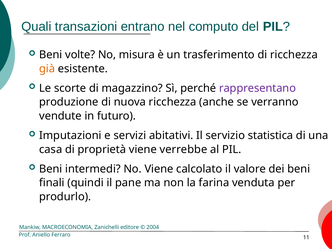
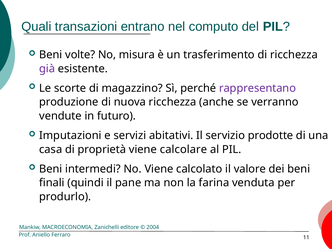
già colour: orange -> purple (47, 69)
statistica: statistica -> prodotte (271, 135)
verrebbe: verrebbe -> calcolare (183, 149)
